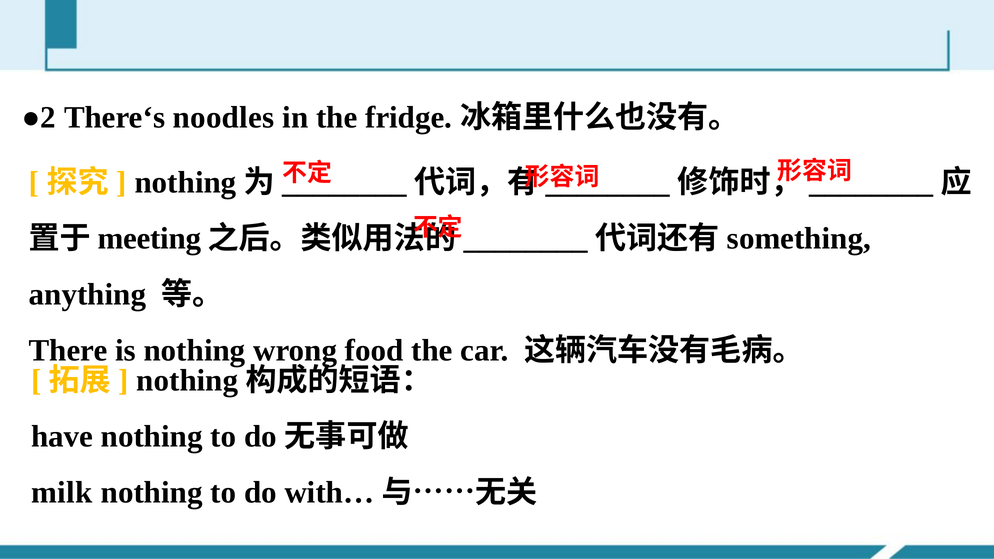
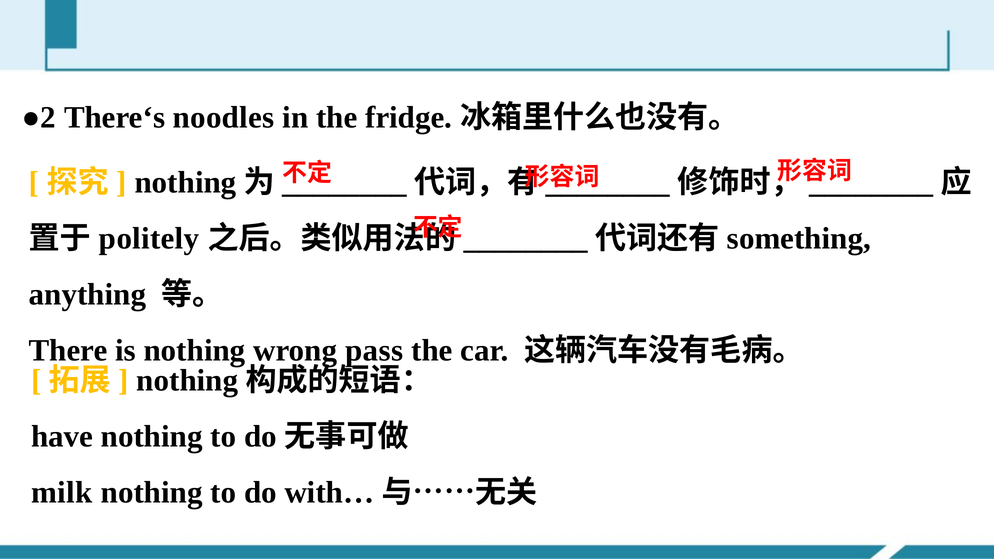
meeting: meeting -> politely (149, 239)
food: food -> pass (374, 350)
